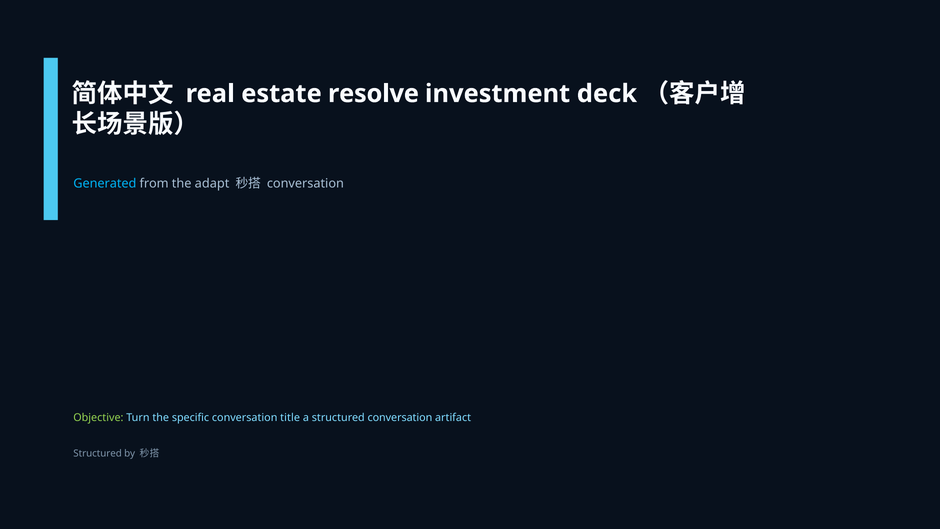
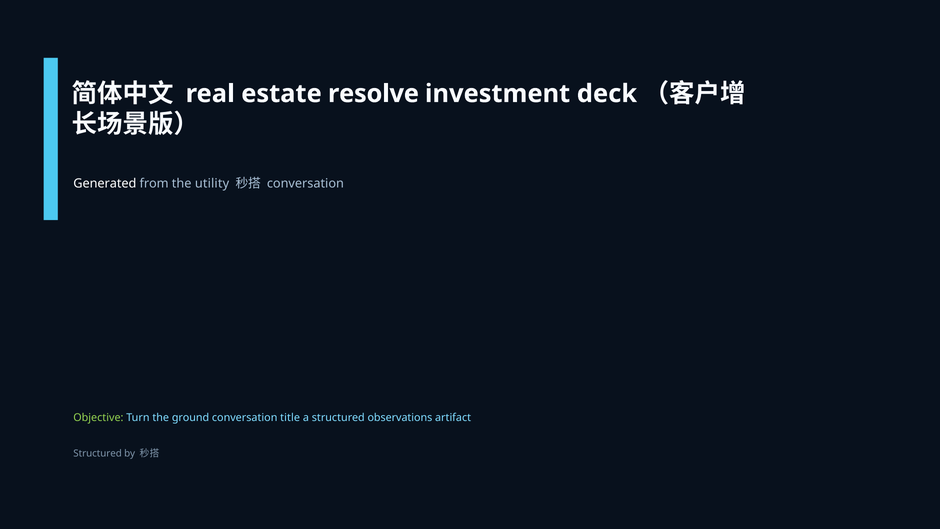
Generated colour: light blue -> white (105, 183)
adapt: adapt -> utility (212, 183)
specific: specific -> ground (191, 417)
structured conversation: conversation -> observations (400, 417)
